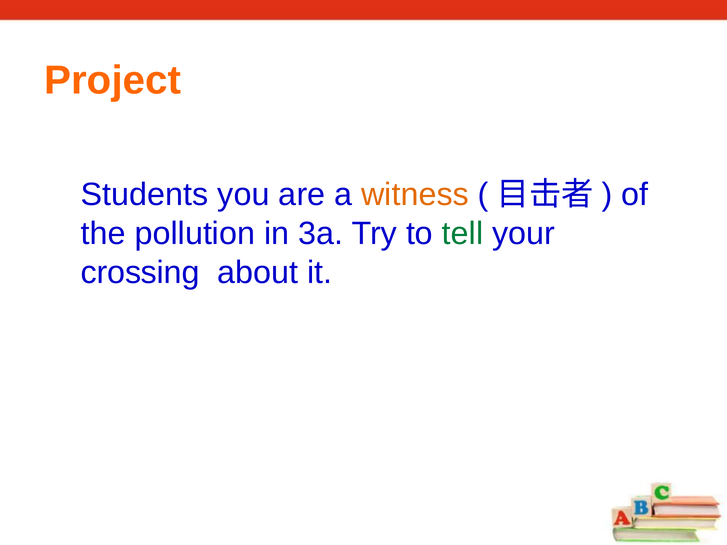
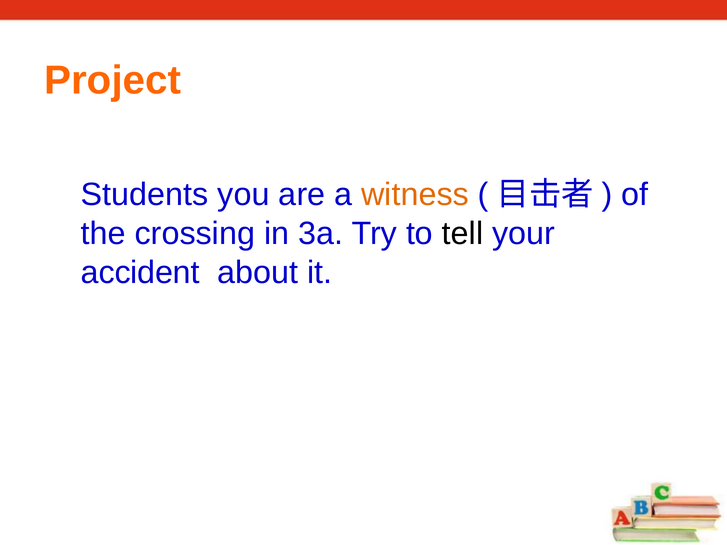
pollution: pollution -> crossing (195, 234)
tell colour: green -> black (463, 234)
crossing: crossing -> accident (140, 272)
